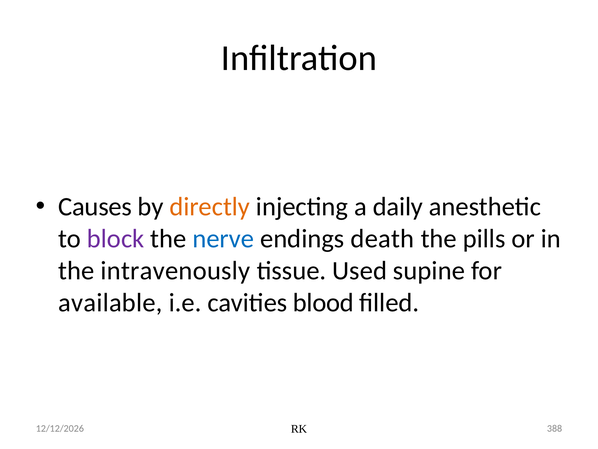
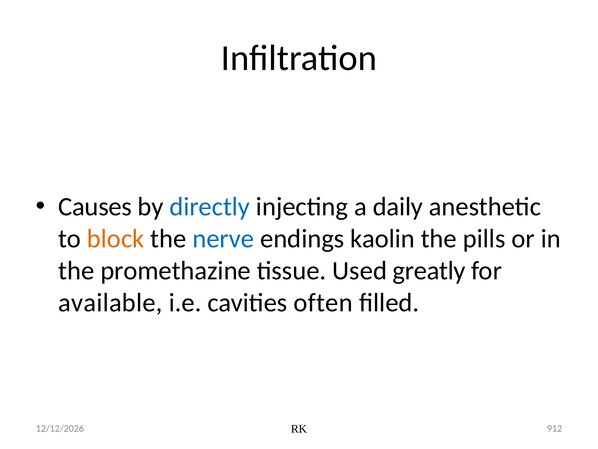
directly colour: orange -> blue (210, 207)
block colour: purple -> orange (116, 239)
death: death -> kaolin (383, 239)
intravenously: intravenously -> promethazine (176, 270)
supine: supine -> greatly (429, 270)
blood: blood -> often (323, 302)
388: 388 -> 912 (555, 428)
